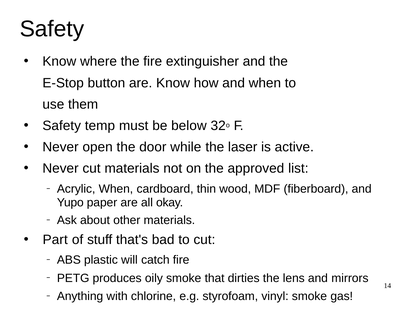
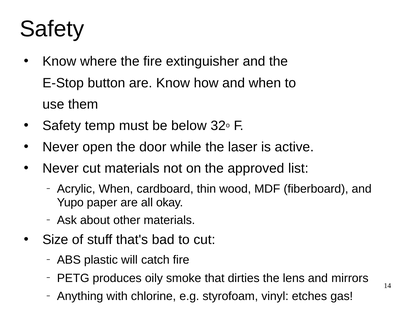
Part: Part -> Size (55, 239)
vinyl smoke: smoke -> etches (309, 296)
